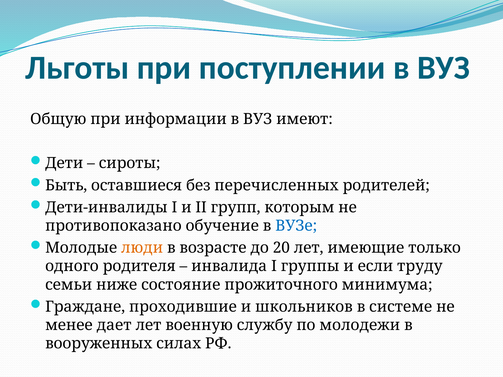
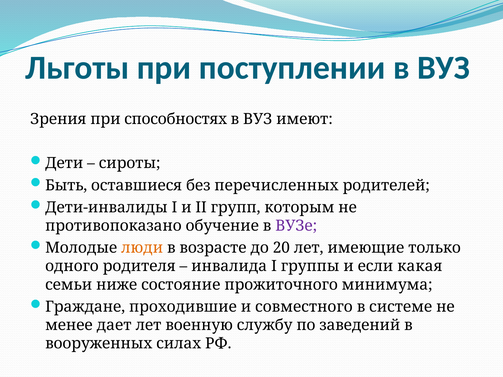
Общую: Общую -> Зрения (58, 119)
информации: информации -> способностях (176, 119)
ВУЗе colour: blue -> purple (296, 226)
труду: труду -> какая (420, 266)
школьников: школьников -> совместного (304, 307)
молодежи: молодежи -> заведений (360, 325)
